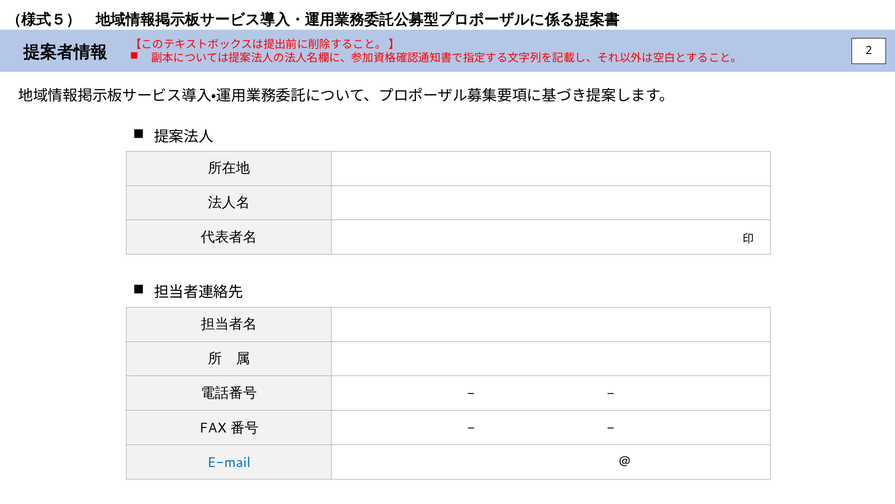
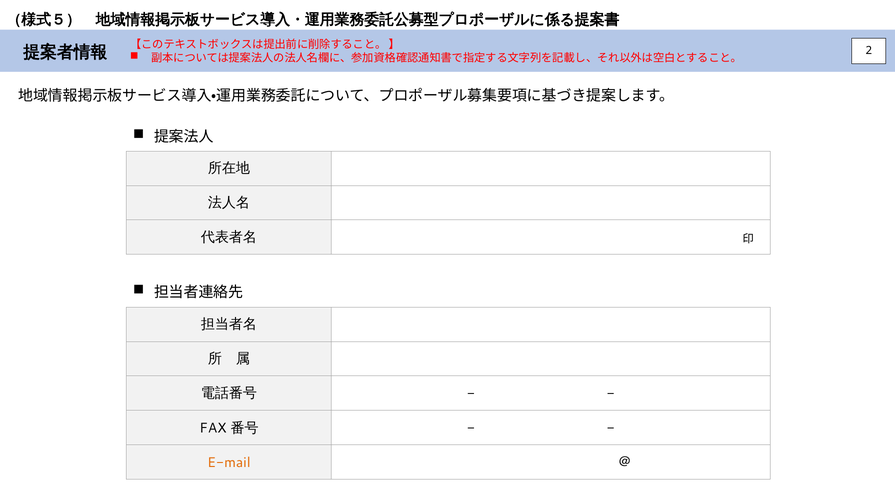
E-mail colour: blue -> orange (229, 462)
